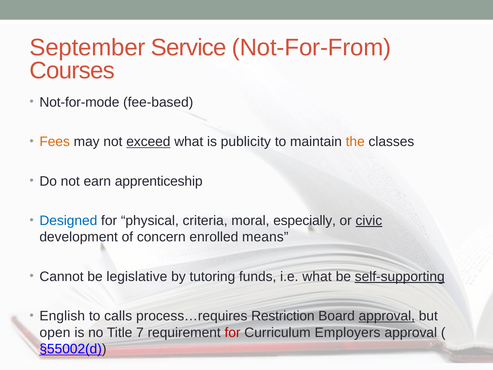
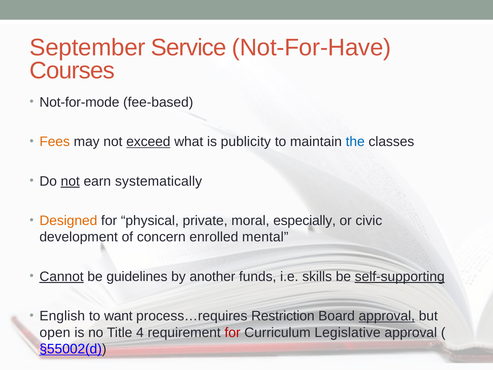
Not-For-From: Not-For-From -> Not-For-Have (312, 48)
the colour: orange -> blue (355, 142)
not underline: none -> present (70, 181)
apprenticeship: apprenticeship -> systematically (159, 181)
Designed colour: blue -> orange (68, 221)
criteria: criteria -> private (205, 221)
civic underline: present -> none (369, 221)
means: means -> mental (265, 237)
Cannot underline: none -> present (62, 276)
legislative: legislative -> guidelines (137, 276)
tutoring: tutoring -> another (212, 276)
i.e what: what -> skills (317, 276)
calls: calls -> want (118, 316)
7: 7 -> 4 (140, 332)
Employers: Employers -> Legislative (348, 332)
